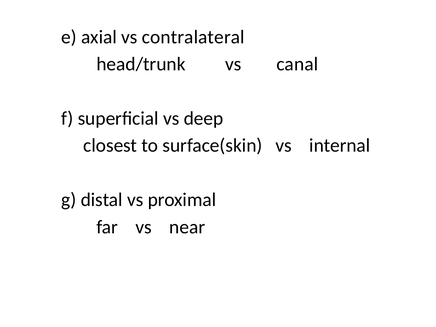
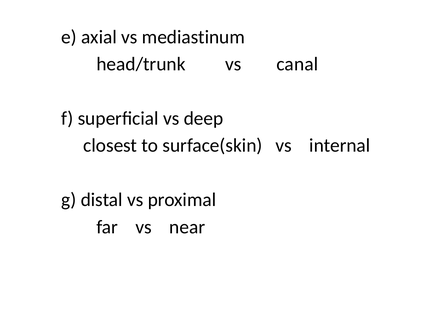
contralateral: contralateral -> mediastinum (193, 37)
